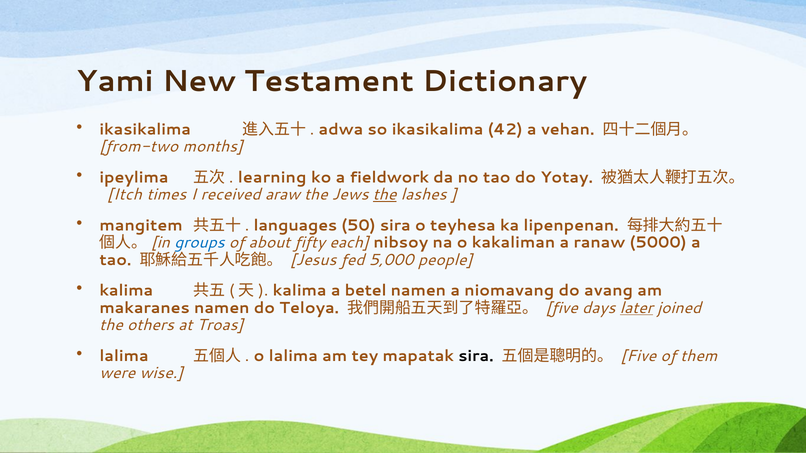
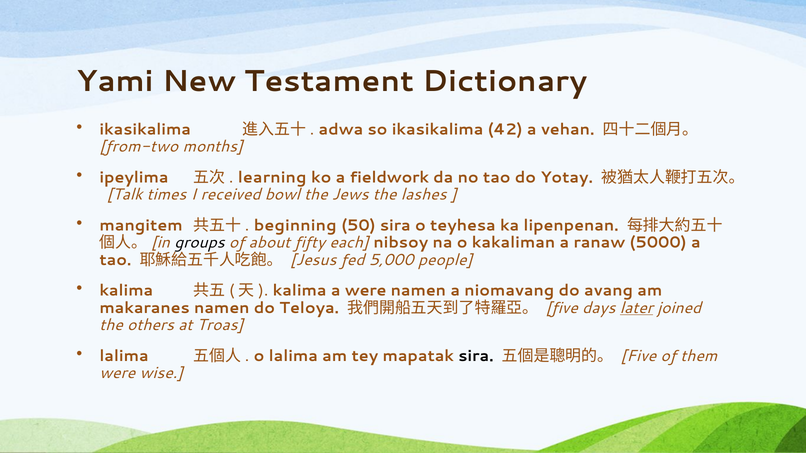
Itch: Itch -> Talk (125, 195)
araw: araw -> bowl (283, 195)
the underline: present -> none (385, 195)
languages: languages -> beginning (295, 226)
groups colour: blue -> black (199, 243)
a betel: betel -> were (366, 291)
